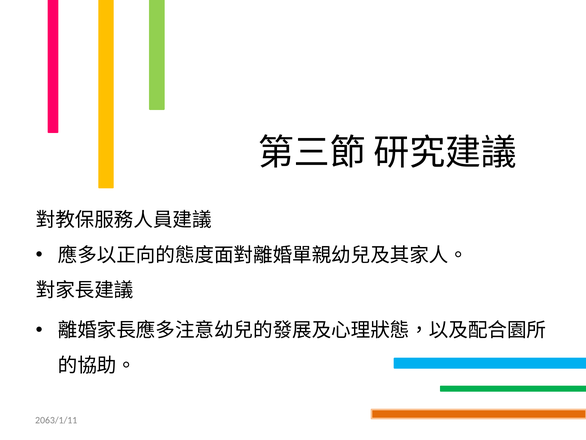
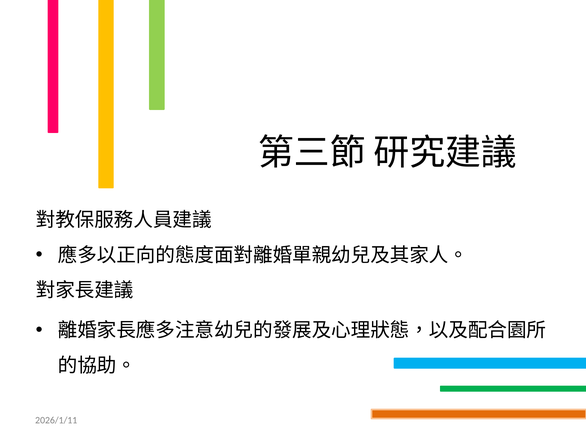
2063/1/11: 2063/1/11 -> 2026/1/11 (56, 420)
